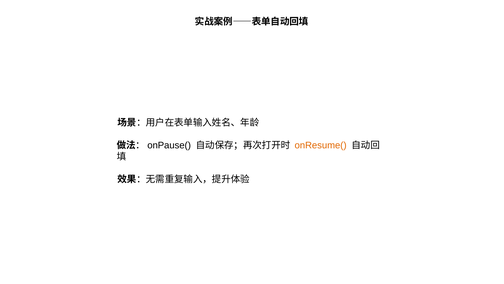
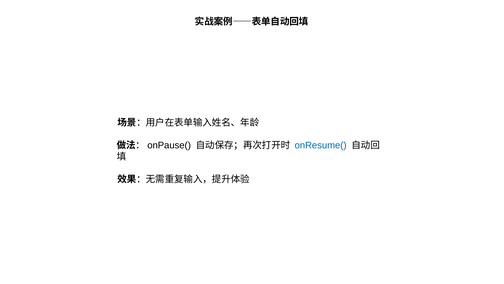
onResume( colour: orange -> blue (321, 145)
